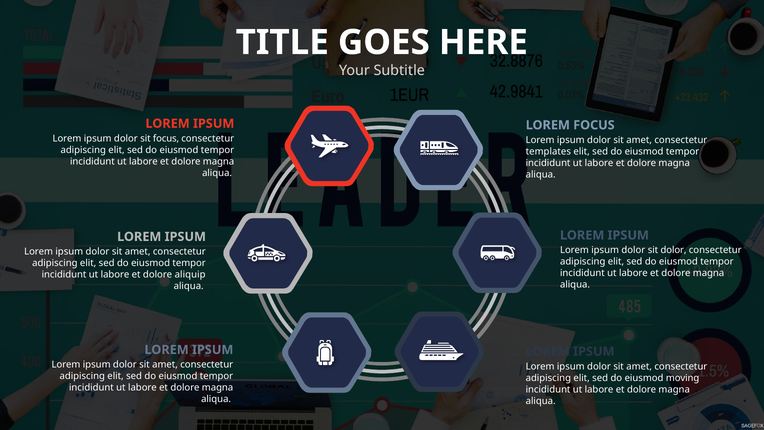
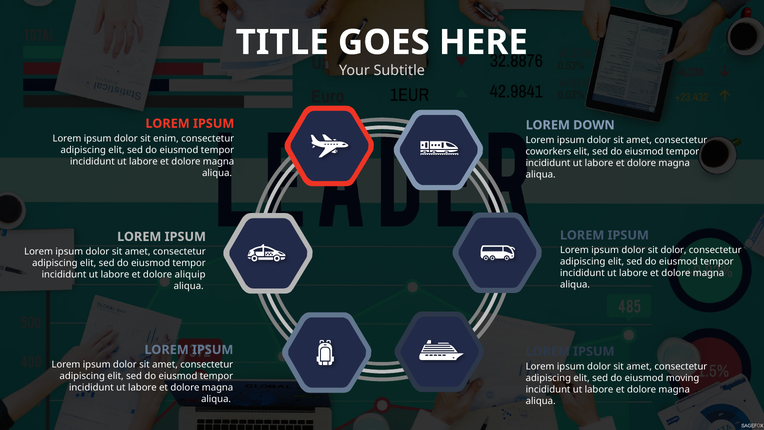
LOREM FOCUS: FOCUS -> DOWN (594, 125)
sit focus: focus -> enim (166, 139)
templates: templates -> coworkers (548, 152)
